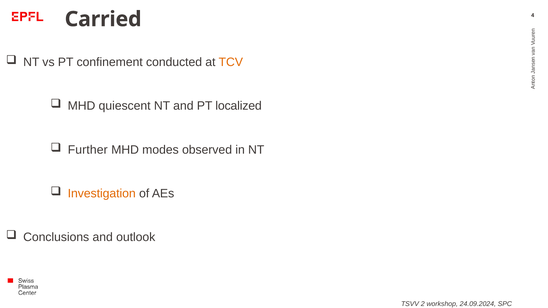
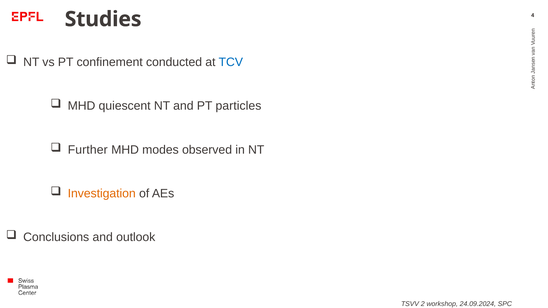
Carried: Carried -> Studies (103, 19)
TCV colour: orange -> blue (231, 62)
localized: localized -> particles (238, 106)
